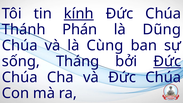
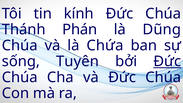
kính underline: present -> none (79, 14)
Cùng: Cùng -> Chứa (105, 45)
Tháng: Tháng -> Tuyên (77, 61)
